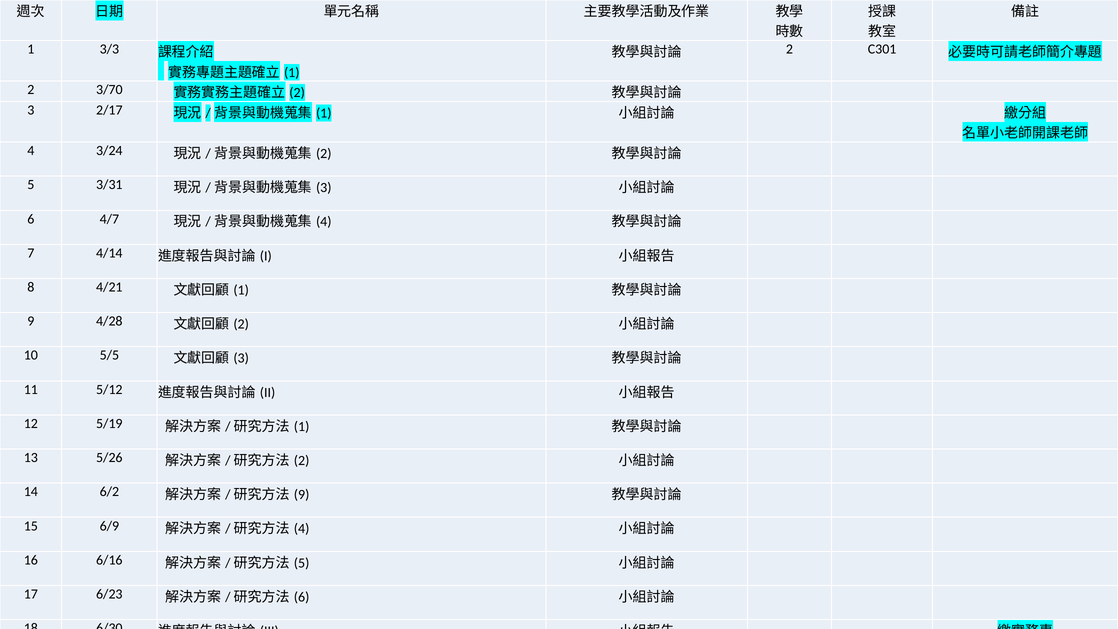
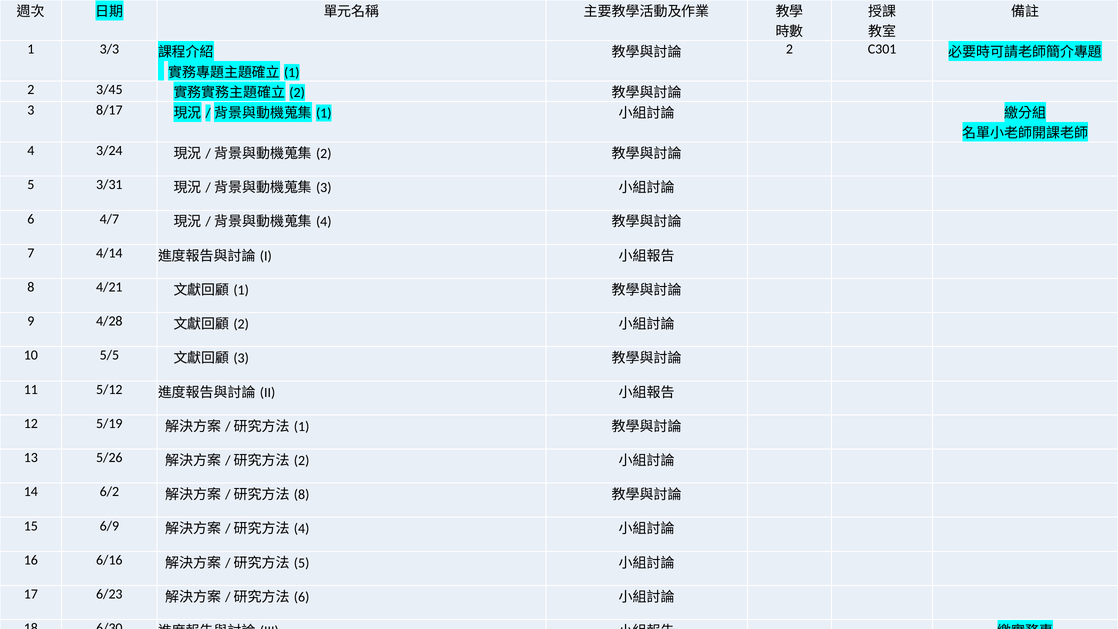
3/70: 3/70 -> 3/45 (109, 90)
2/17: 2/17 -> 8/17 (109, 110)
9: 9 -> 8 (302, 495)
